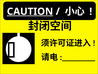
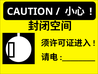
CAUTION underline: present -> none (30, 11)
